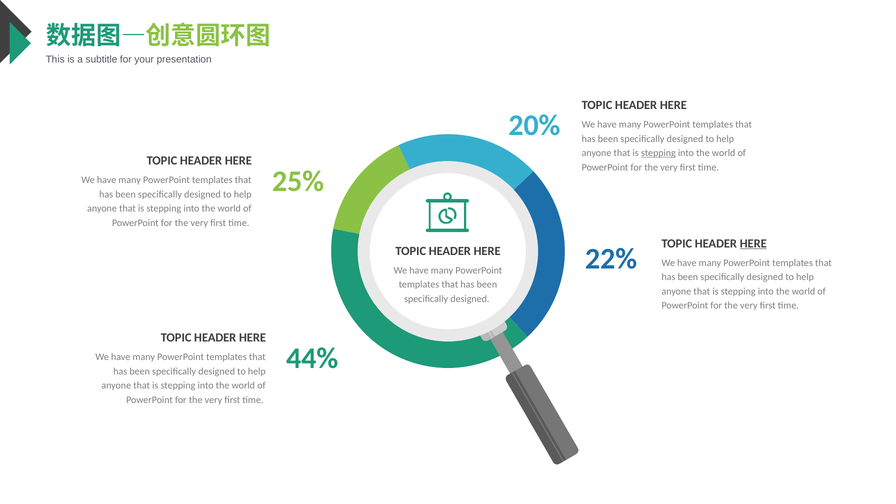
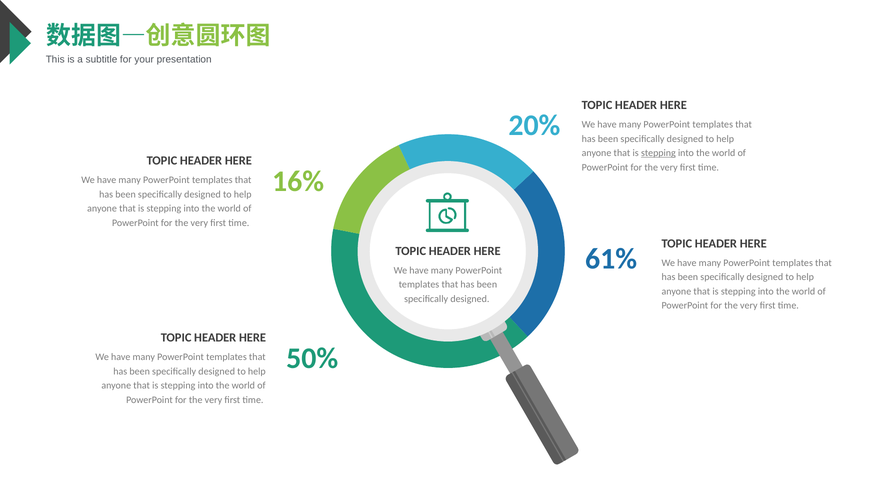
25%: 25% -> 16% (298, 181)
HERE underline: present -> none (753, 243)
22%: 22% -> 61% (611, 259)
44%: 44% -> 50% (312, 358)
